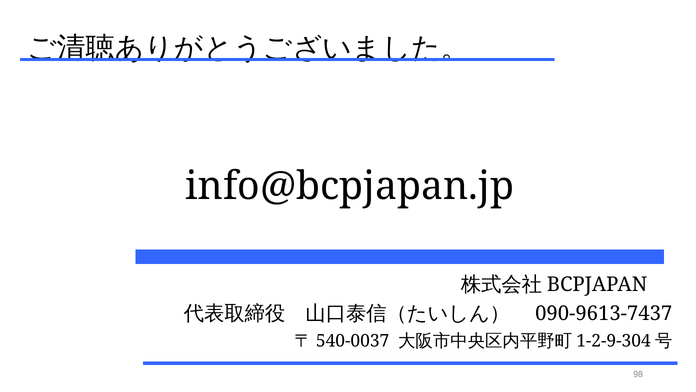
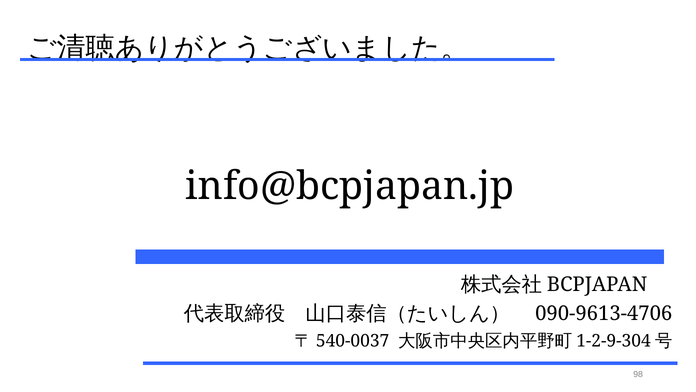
090-9613-7437: 090-9613-7437 -> 090-9613-4706 (604, 313)
